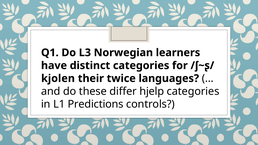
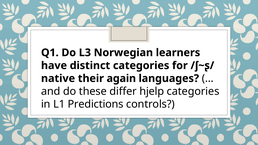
kjolen: kjolen -> native (58, 78)
twice: twice -> again (121, 78)
